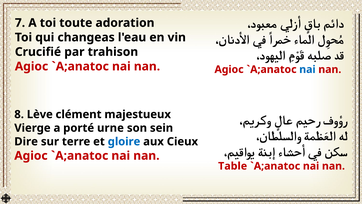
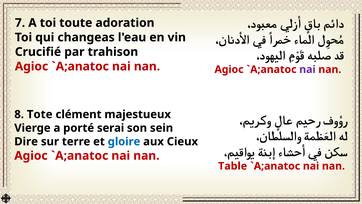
nai colour: blue -> purple (307, 69)
Lève: Lève -> Tote (40, 114)
urne: urne -> serai (111, 128)
